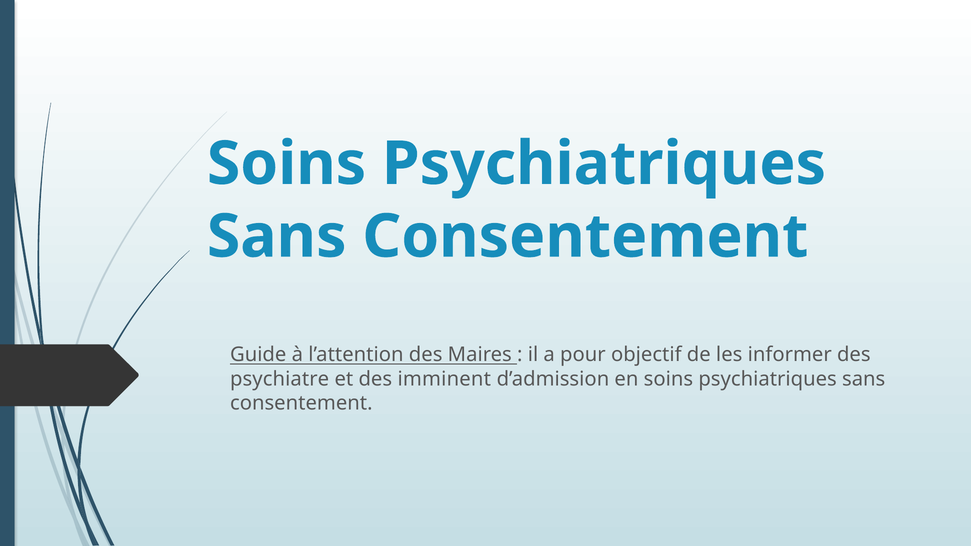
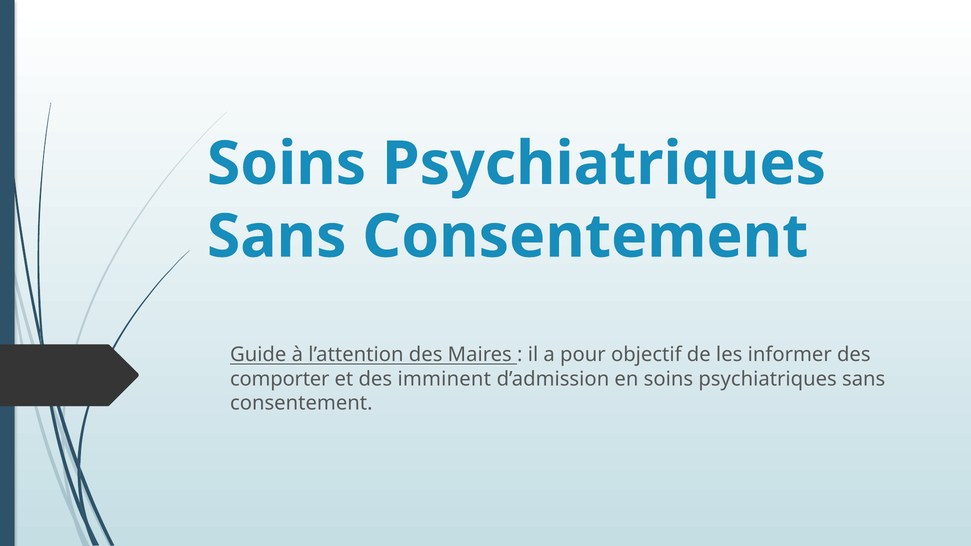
psychiatre: psychiatre -> comporter (280, 379)
